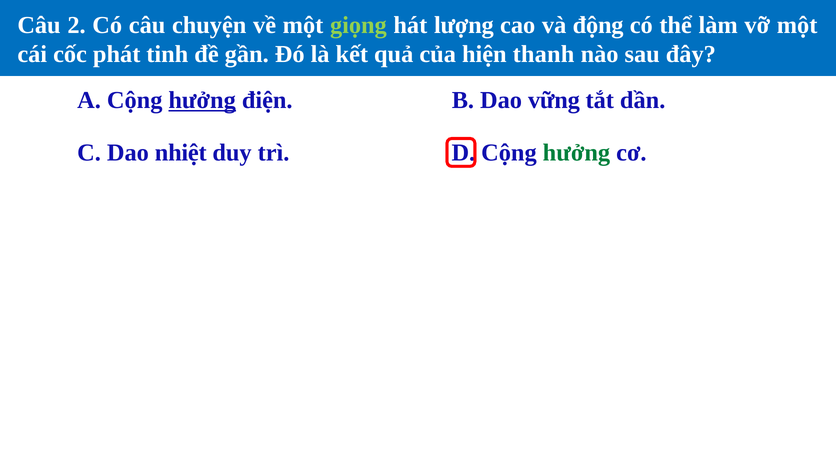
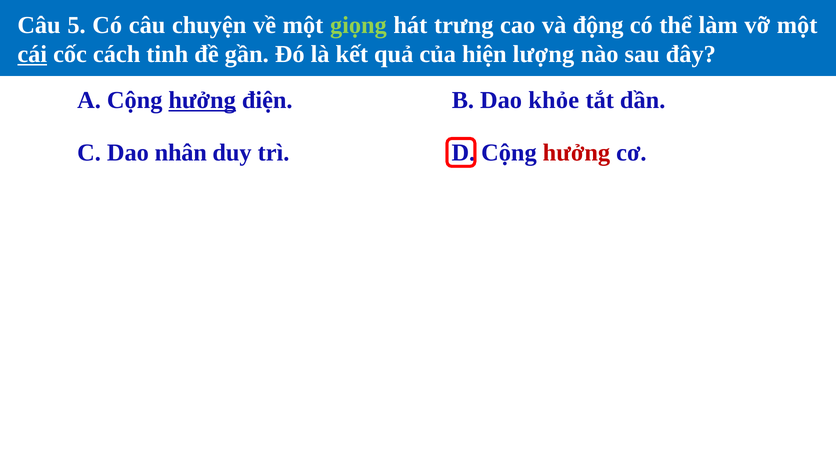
2: 2 -> 5 (77, 25)
lượng: lượng -> trưng (464, 25)
cái underline: none -> present (32, 54)
phát: phát -> cách (117, 54)
thanh: thanh -> lượng (543, 54)
vững: vững -> khỏe (554, 100)
nhiệt: nhiệt -> nhân (181, 153)
hưởng colour: green -> red (576, 153)
